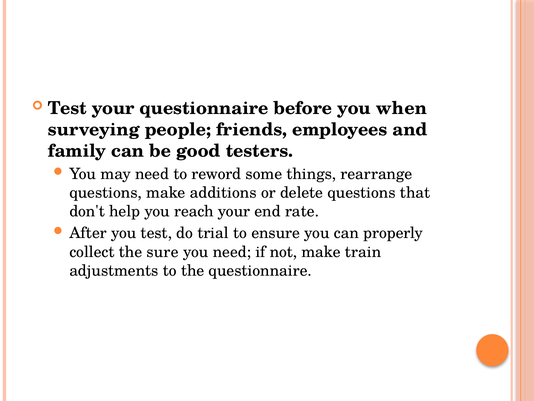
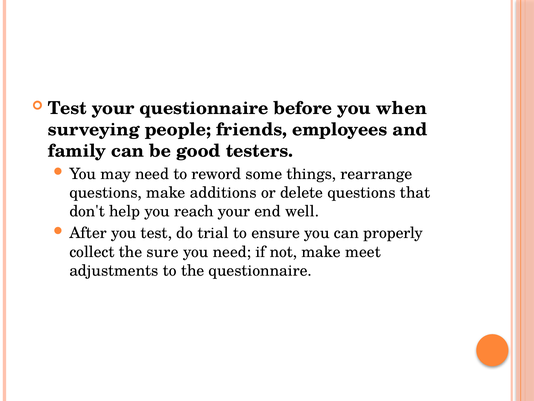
rate: rate -> well (302, 211)
train: train -> meet (363, 252)
